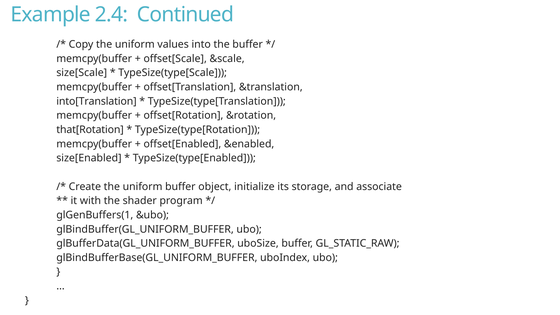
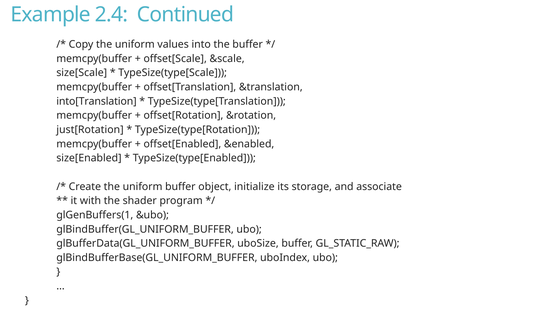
that[Rotation: that[Rotation -> just[Rotation (90, 130)
